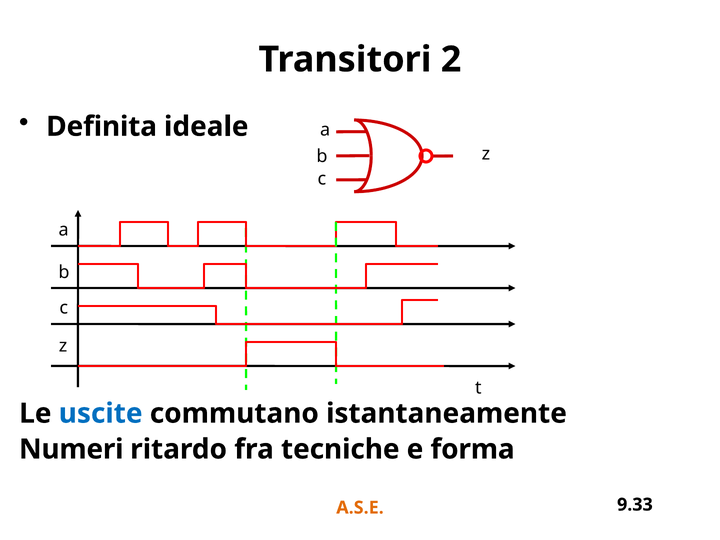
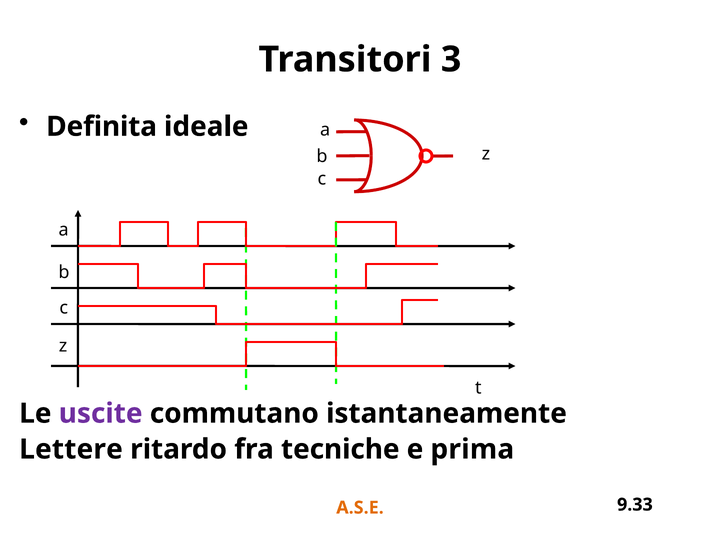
2: 2 -> 3 (451, 59)
uscite colour: blue -> purple (101, 413)
Numeri: Numeri -> Lettere (71, 449)
forma: forma -> prima (472, 449)
